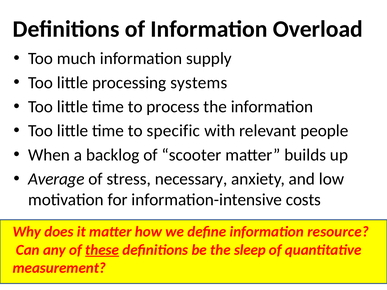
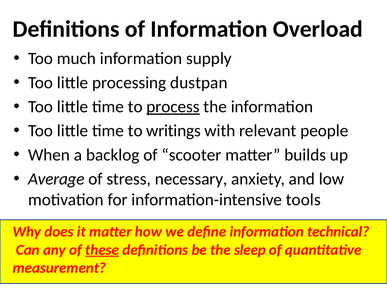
systems: systems -> dustpan (199, 83)
process underline: none -> present (173, 107)
specific: specific -> writings (173, 131)
costs: costs -> tools (303, 200)
resource: resource -> technical (338, 232)
